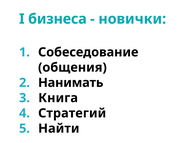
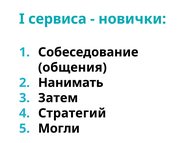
бизнеса: бизнеса -> сервиса (57, 19)
Книга: Книга -> Затем (58, 98)
Найти: Найти -> Могли (59, 128)
